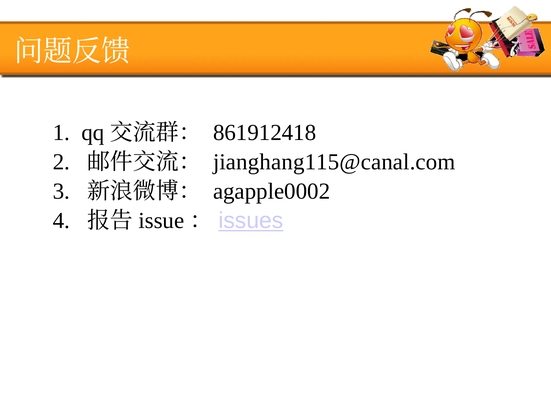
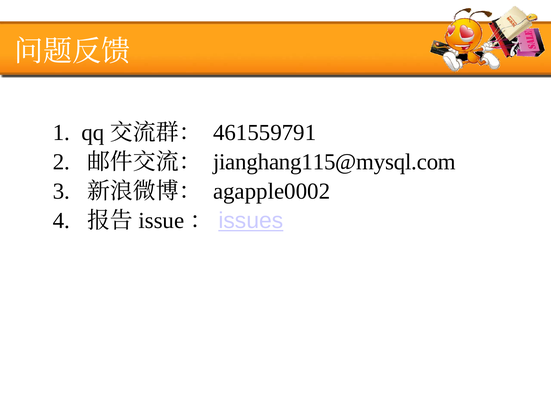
861912418: 861912418 -> 461559791 (265, 133)
jianghang115@canal.com: jianghang115@canal.com -> jianghang115@mysql.com (334, 162)
